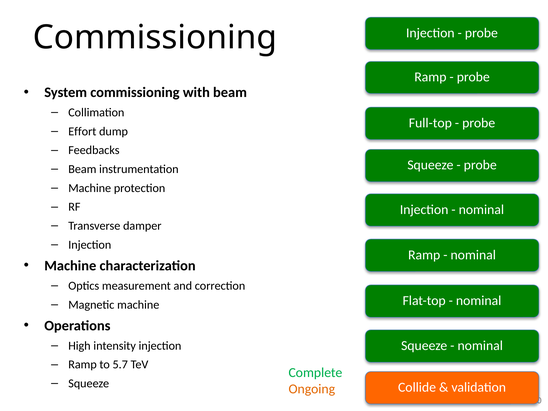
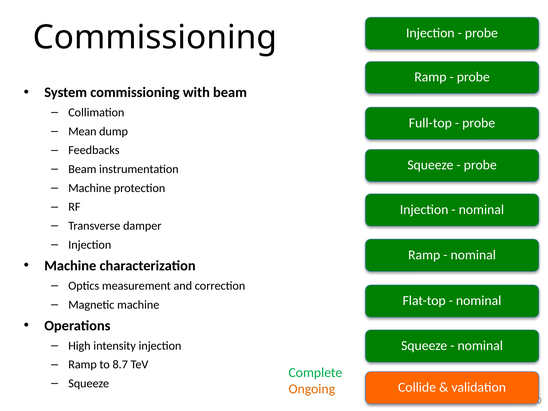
Effort: Effort -> Mean (82, 131)
5.7: 5.7 -> 8.7 (120, 365)
